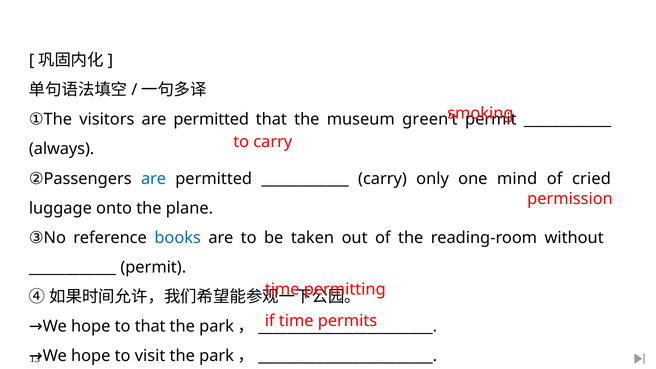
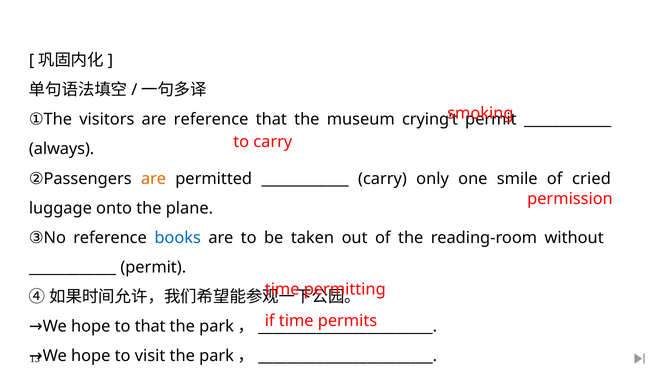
visitors are permitted: permitted -> reference (211, 120)
green’t: green’t -> crying’t (430, 120)
are colour: blue -> orange (154, 179)
mind: mind -> smile (517, 179)
